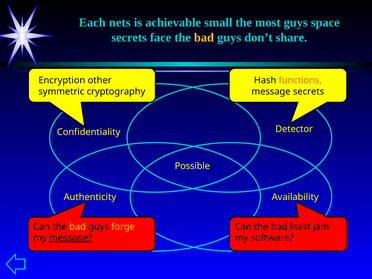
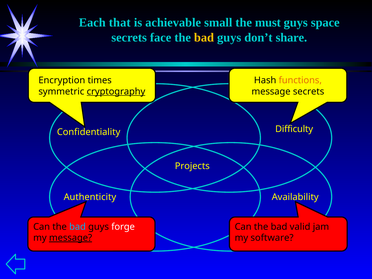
nets: nets -> that (120, 23)
most: most -> must (268, 23)
other: other -> times (100, 80)
cryptography underline: none -> present (116, 92)
Detector: Detector -> Difficulty (294, 129)
Possible: Possible -> Projects (192, 166)
bad colour: yellow -> light blue (78, 227)
forge colour: yellow -> white (123, 227)
least: least -> valid (300, 227)
